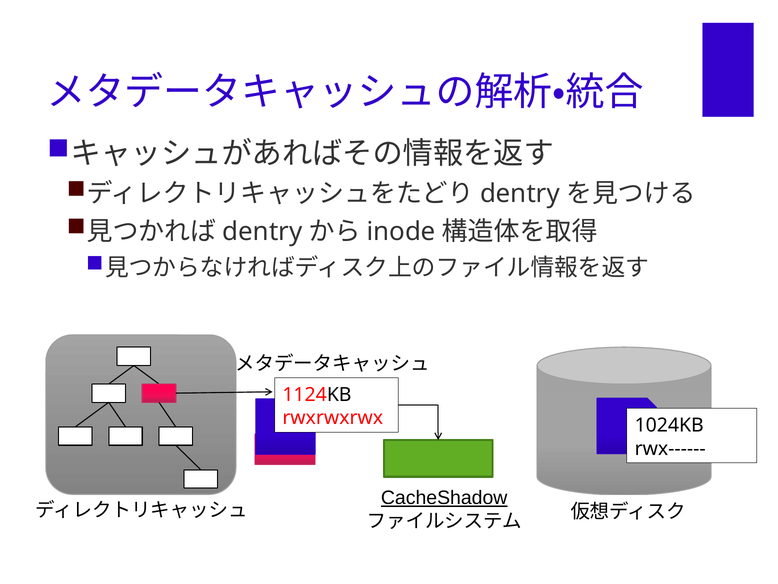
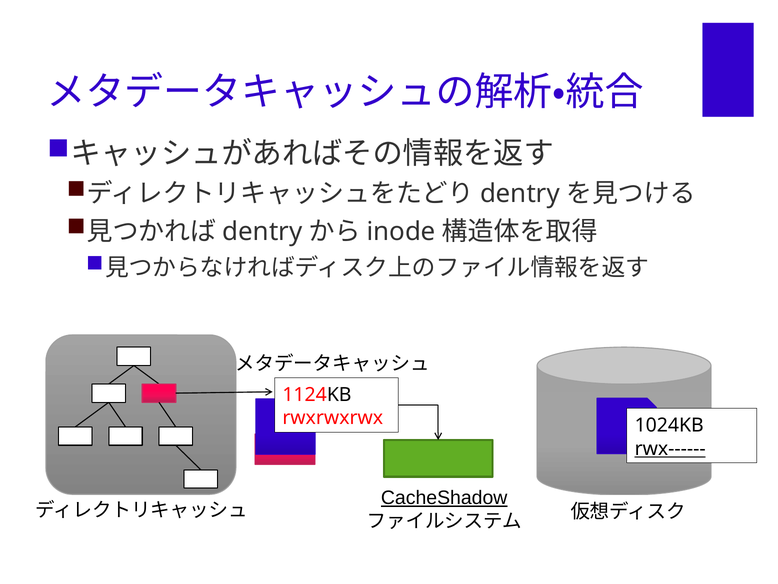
rwx------ underline: none -> present (670, 448)
